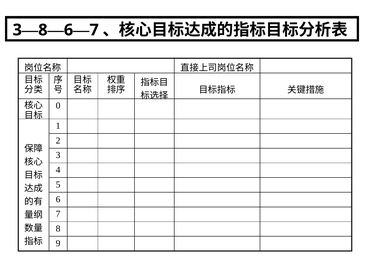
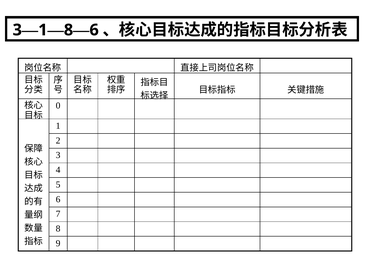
8: 8 -> 1 (43, 30)
6: 6 -> 8 (69, 30)
7: 7 -> 6 (94, 30)
